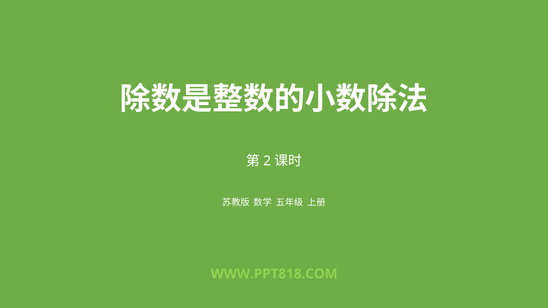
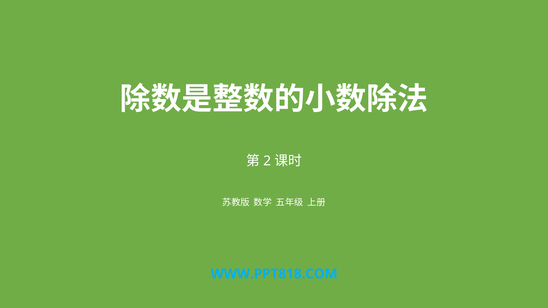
WWW.PPT818.COM colour: light green -> light blue (274, 274)
